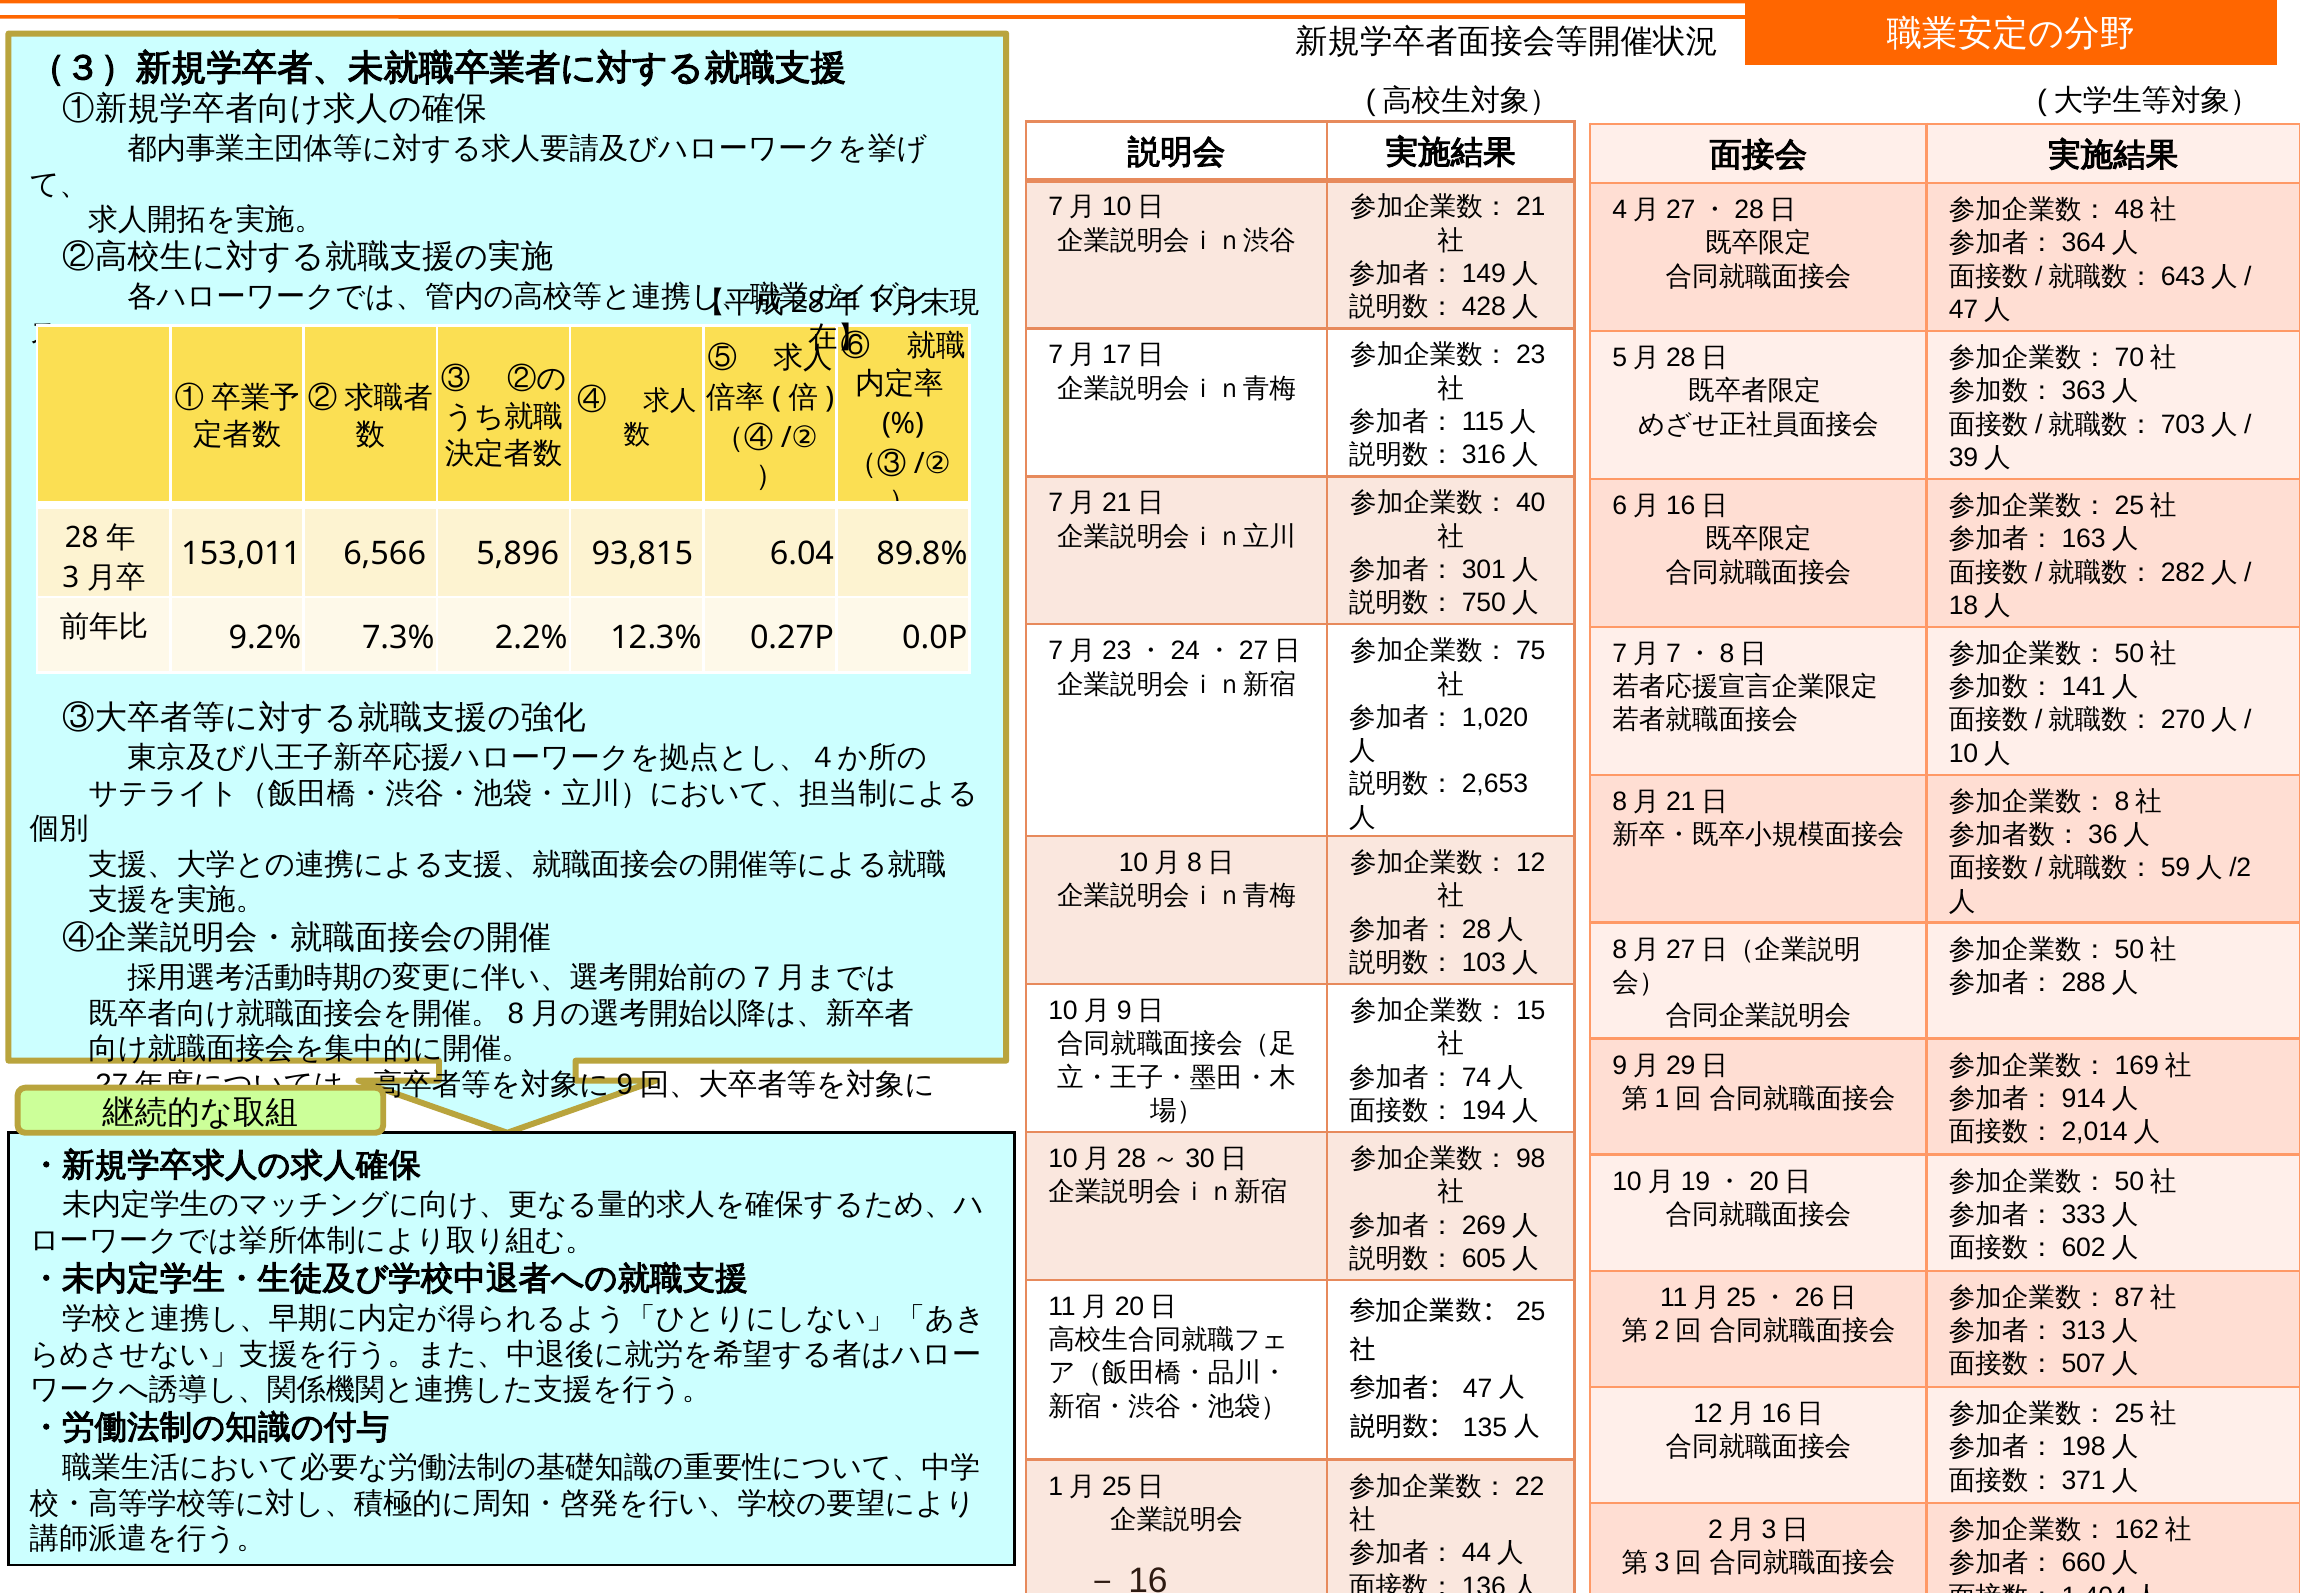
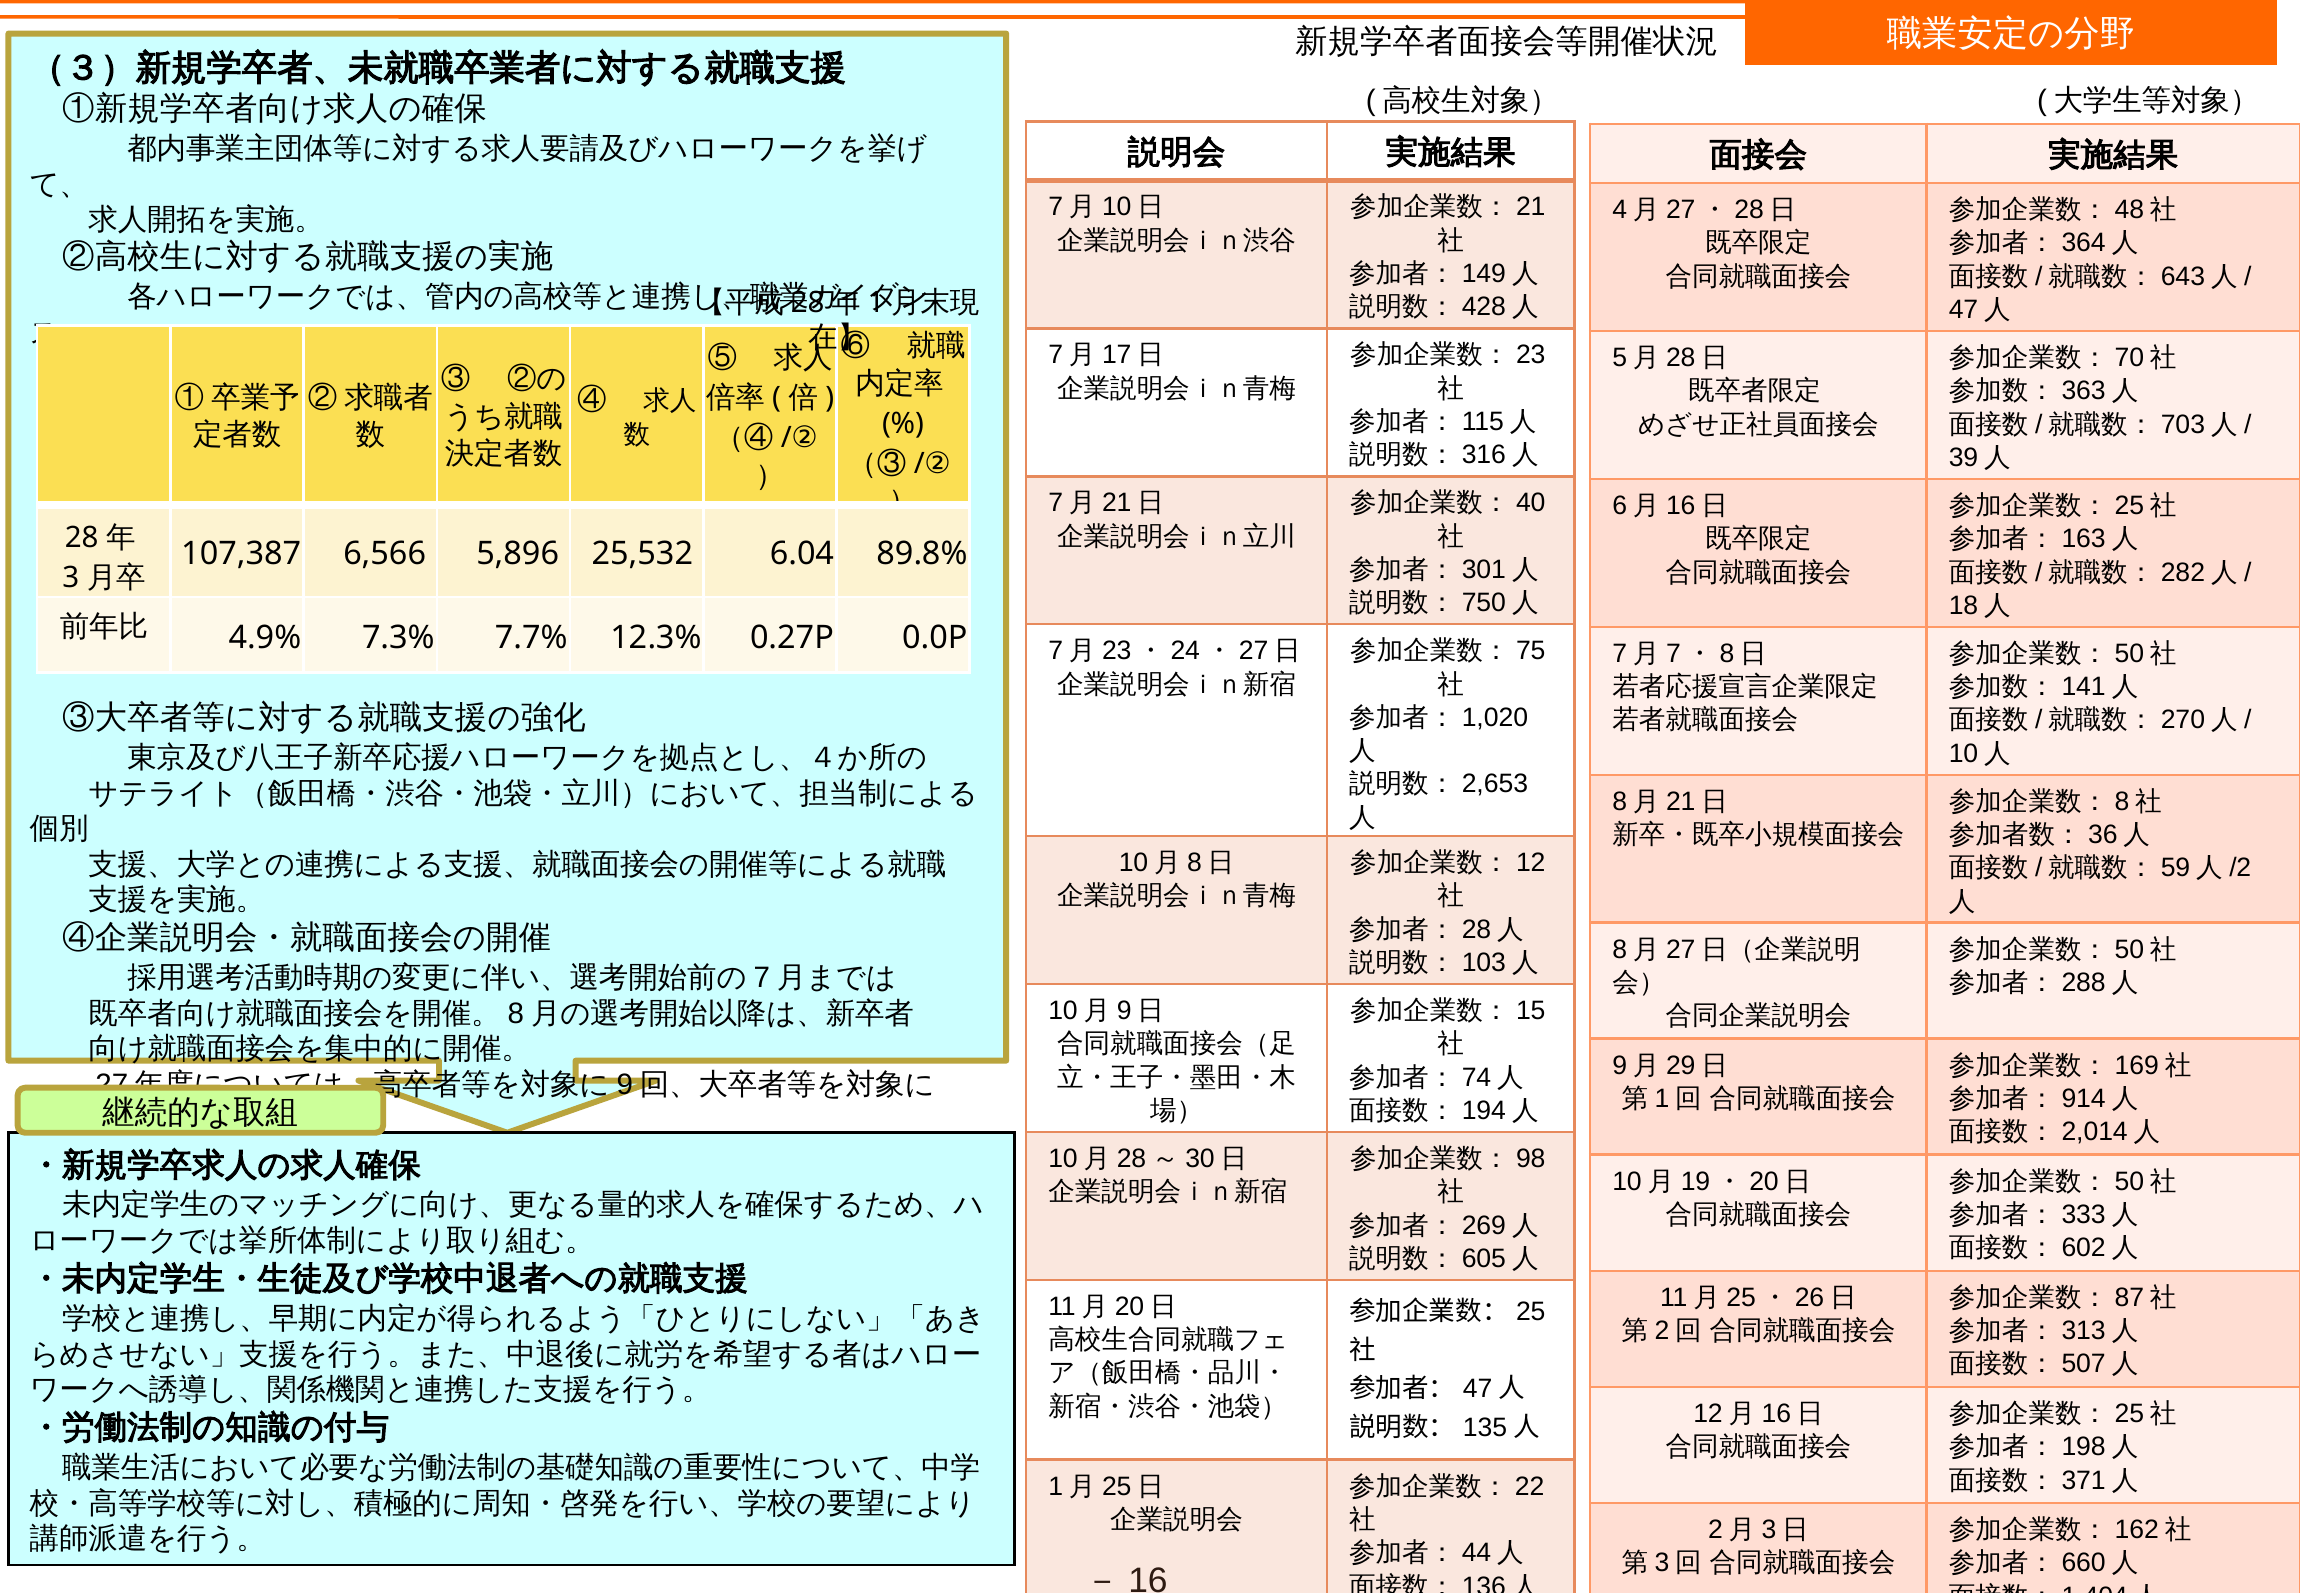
153,011: 153,011 -> 107,387 (241, 554)
93,815: 93,815 -> 25,532 (642, 554)
9.2%: 9.2% -> 4.9% (265, 638)
2.2%: 2.2% -> 7.7% (531, 638)
